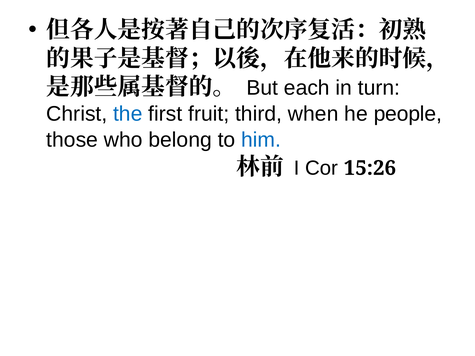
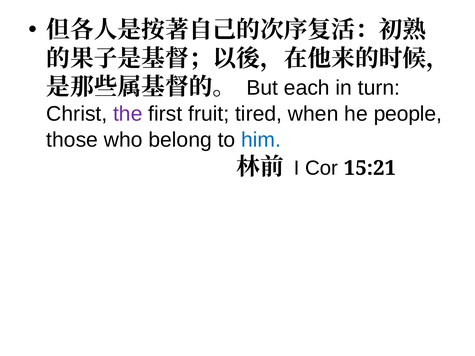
the colour: blue -> purple (128, 114)
third: third -> tired (259, 114)
15:26: 15:26 -> 15:21 (370, 168)
